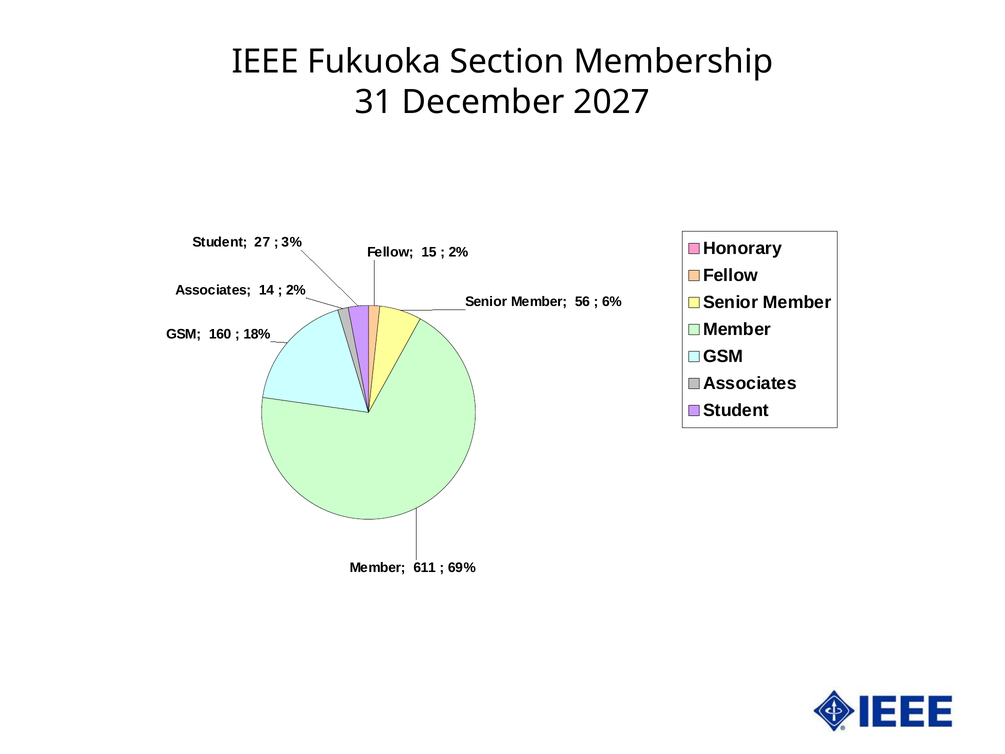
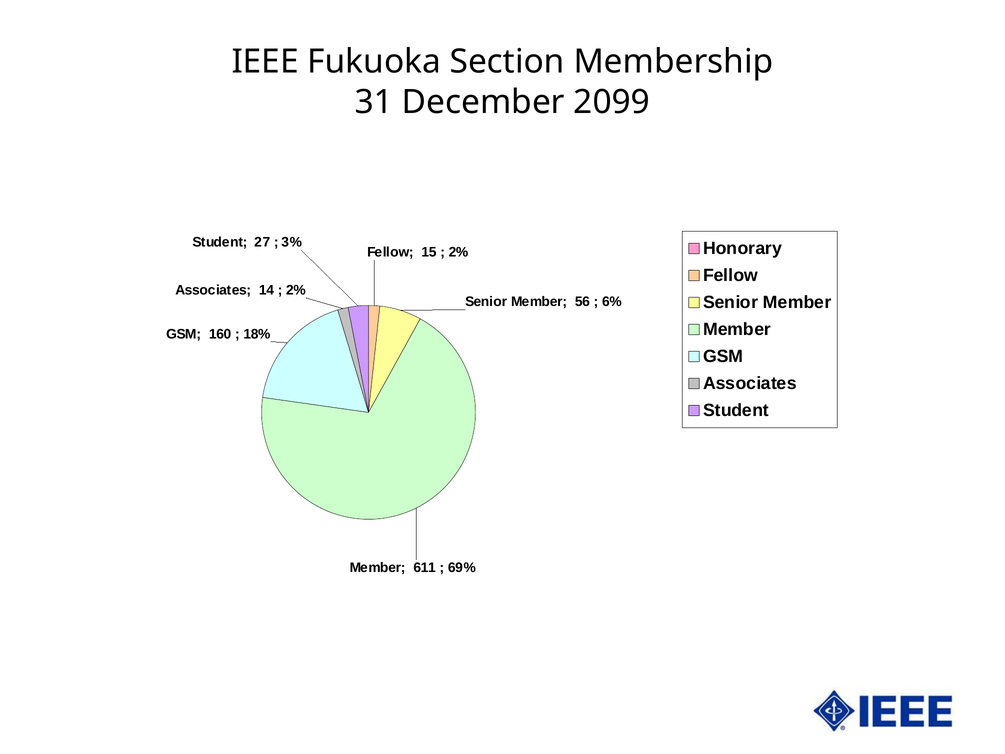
2027: 2027 -> 2099 (612, 102)
